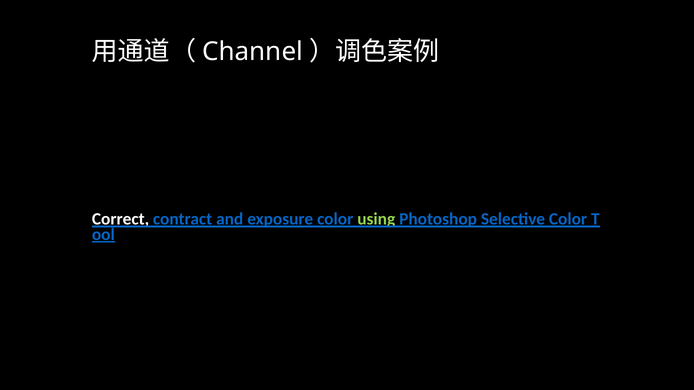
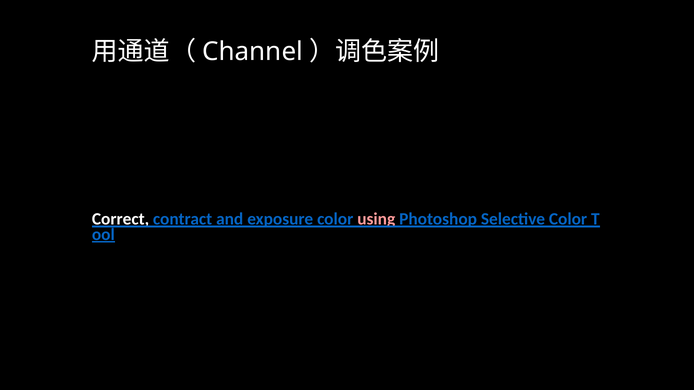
using colour: light green -> pink (376, 219)
